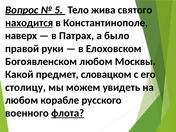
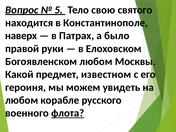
жива: жива -> свою (103, 10)
находится underline: present -> none (29, 23)
словацком: словацком -> известном (106, 74)
столицу: столицу -> героиня (26, 87)
